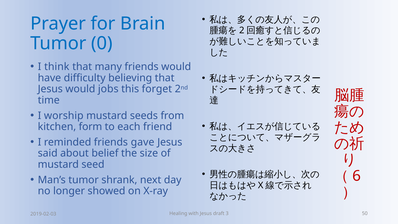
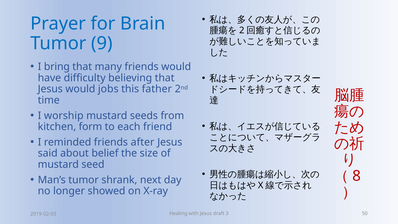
0: 0 -> 9 (102, 43)
think: think -> bring (57, 67)
forget: forget -> father (157, 89)
gave: gave -> after (143, 142)
6: 6 -> 8 (357, 176)
